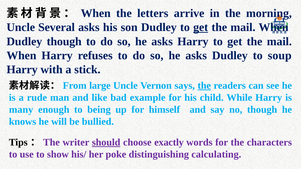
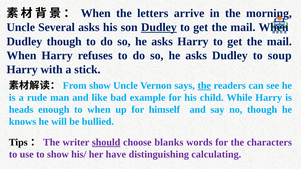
Dudley underline: none -> present (159, 27)
get underline: present -> none (201, 27)
large: large -> show (100, 86)
many: many -> heads (21, 110)
to being: being -> when (99, 110)
exactly: exactly -> blanks (169, 143)
poke: poke -> have (116, 155)
